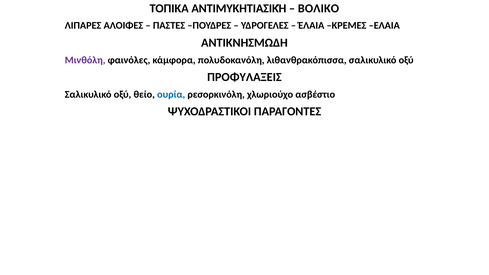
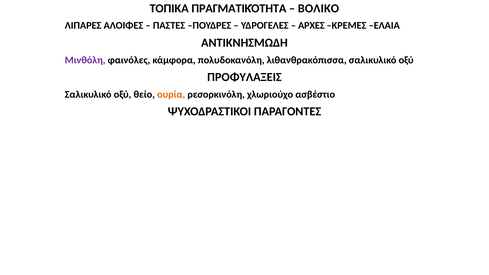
ΑΝΤΙΜΥΚΗΤΙΑΣΙΚΉ: ΑΝΤΙΜΥΚΗΤΙΑΣΙΚΉ -> ΠΡΑΓΜΑΤΙΚΌΤΗΤΑ (239, 8)
ΈΛΑΙΑ: ΈΛΑΙΑ -> ΑΡΧΕΣ (311, 26)
ουρία colour: blue -> orange (171, 94)
